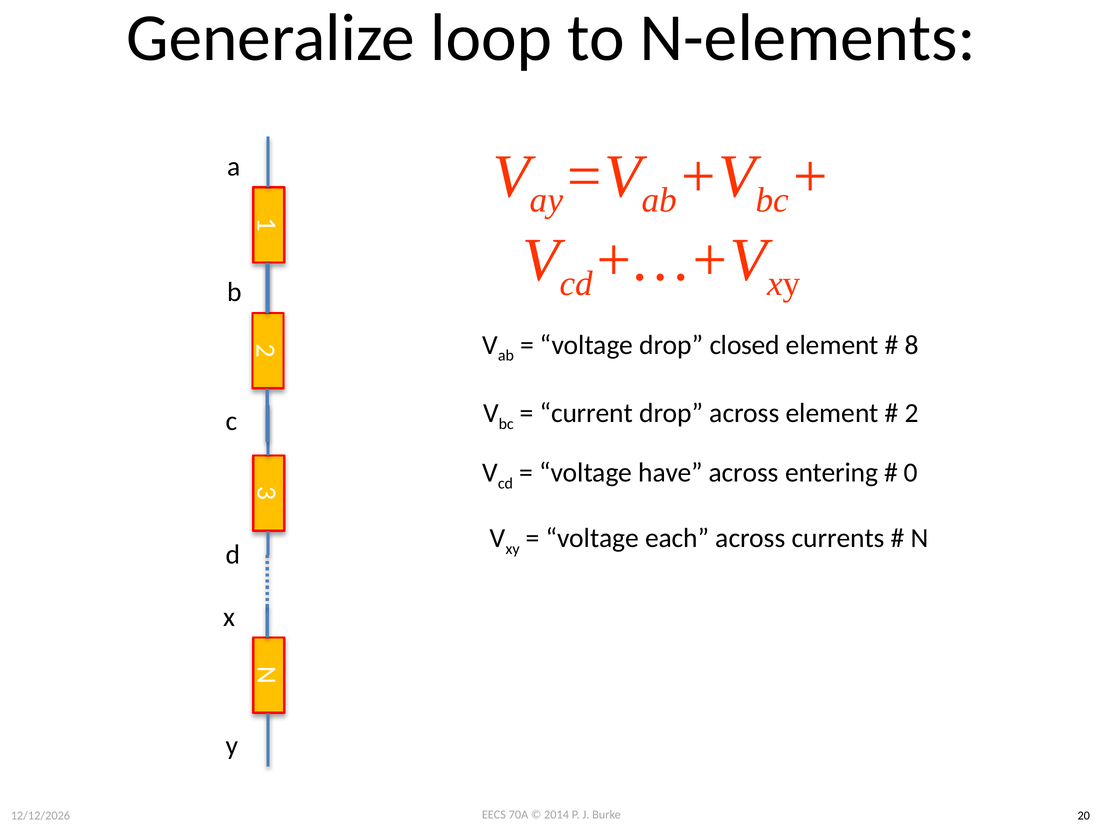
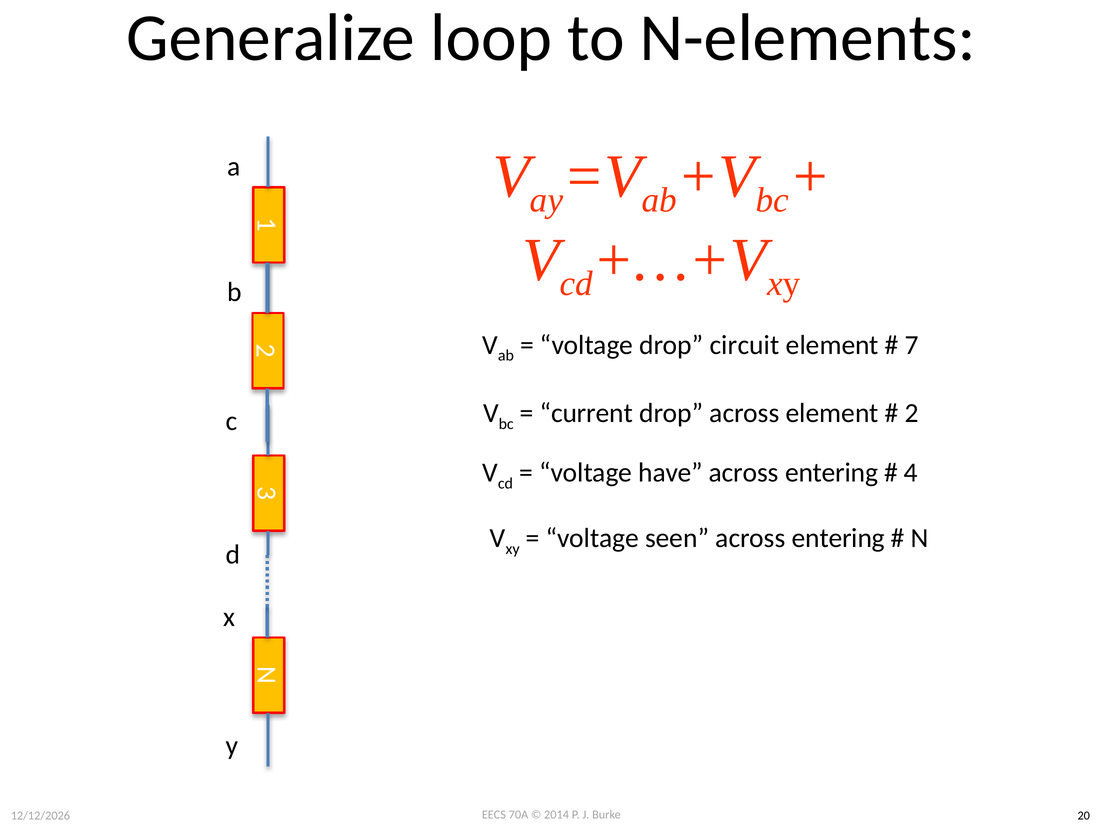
closed: closed -> circuit (745, 345)
8: 8 -> 7 (912, 345)
0: 0 -> 4 (911, 473)
each: each -> seen (677, 538)
currents: currents -> entering (838, 538)
